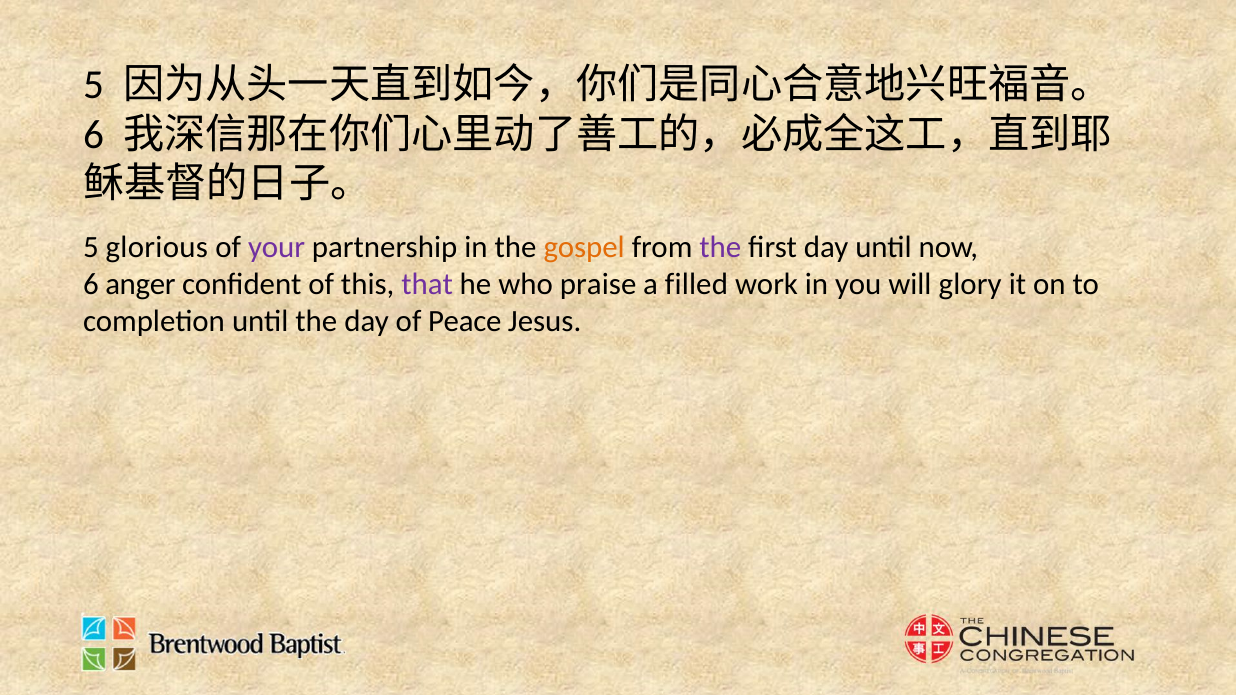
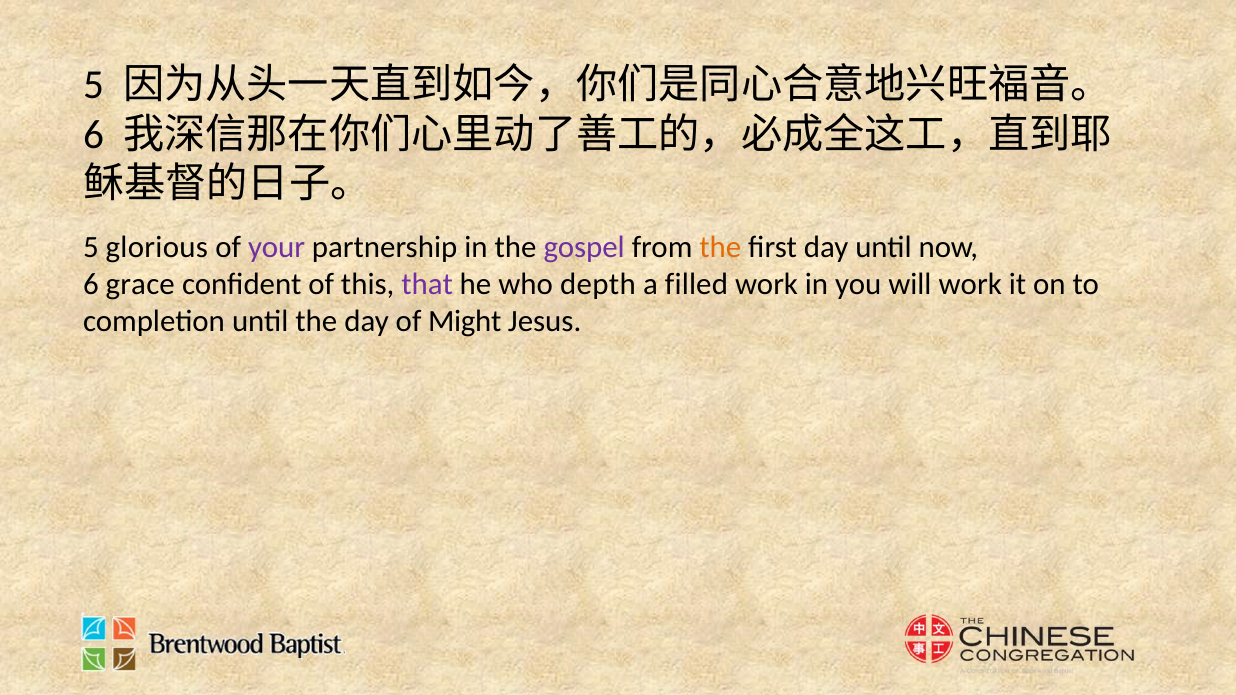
gospel colour: orange -> purple (584, 247)
the colour: purple -> orange (720, 247)
anger: anger -> grace (140, 284)
praise: praise -> depth (598, 284)
will glory: glory -> work (970, 284)
Peace: Peace -> Might (465, 321)
